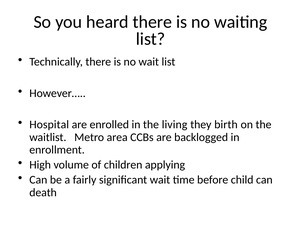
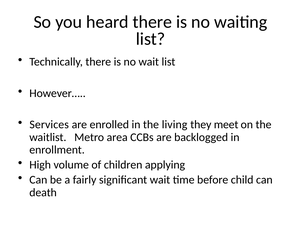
Hospital: Hospital -> Services (49, 125)
birth: birth -> meet (226, 125)
